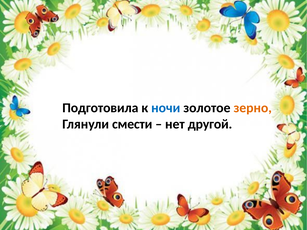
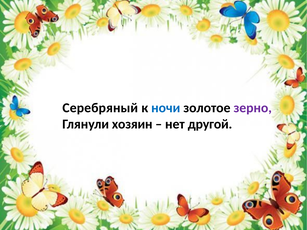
Подготовила: Подготовила -> Серебряный (100, 108)
зерно colour: orange -> purple (253, 108)
смести: смести -> хозяин (132, 124)
